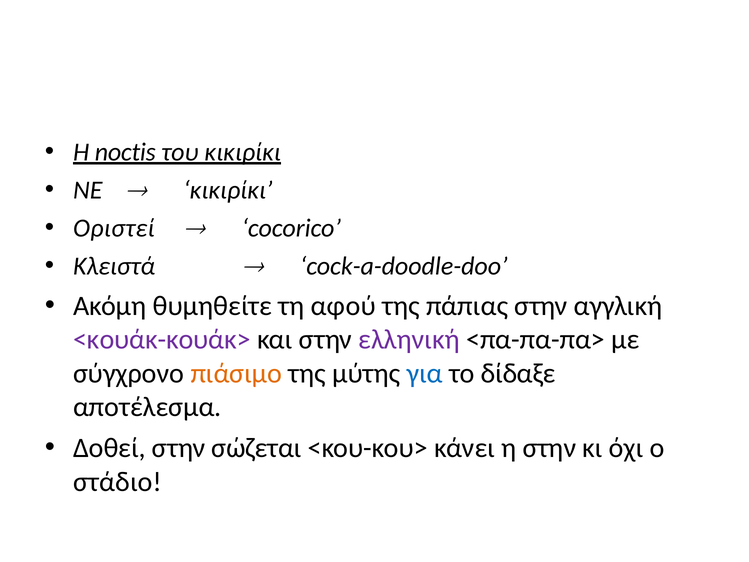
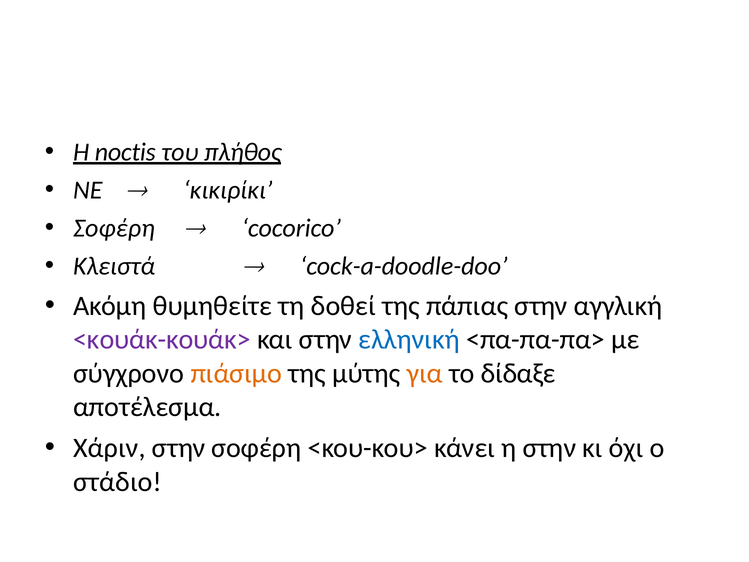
του κικιρίκι: κικιρίκι -> πλήθος (243, 152)
Οριστεί: Οριστεί -> Σοφέρη (114, 228)
αφού: αφού -> δοθεί (343, 306)
ελληνική colour: purple -> blue (409, 339)
για colour: blue -> orange (425, 373)
Δοθεί: Δοθεί -> Χάριν (109, 448)
στην σώζεται: σώζεται -> σοφέρη (256, 448)
